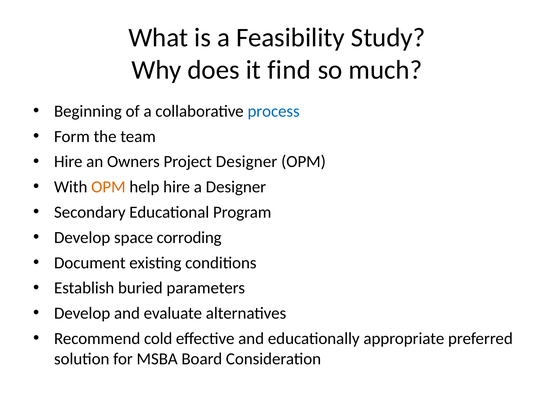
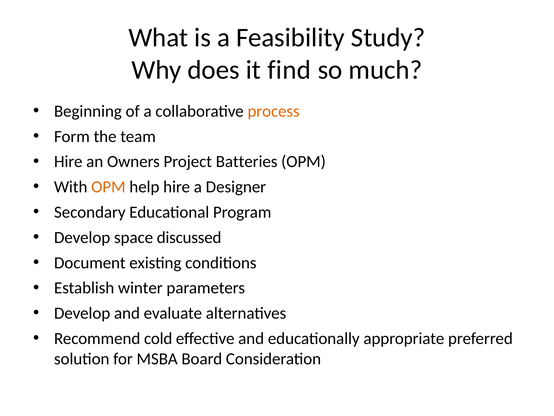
process colour: blue -> orange (274, 111)
Project Designer: Designer -> Batteries (247, 162)
corroding: corroding -> discussed (189, 237)
buried: buried -> winter (140, 288)
